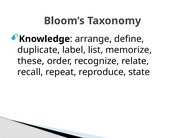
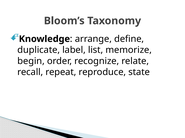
these: these -> begin (31, 61)
